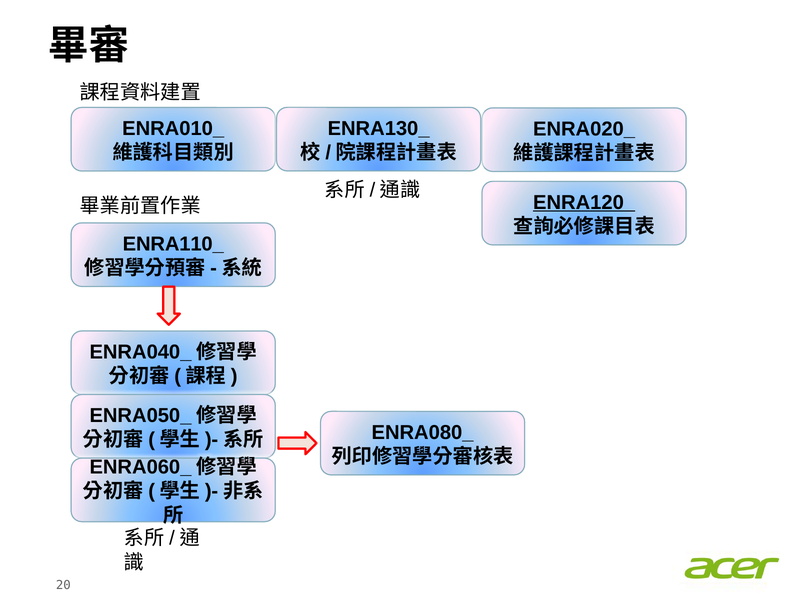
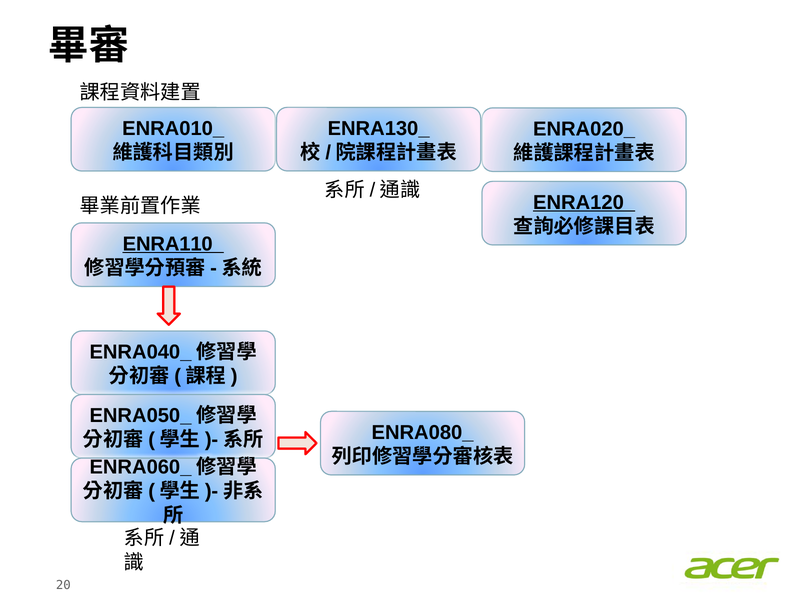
ENRA110_ underline: none -> present (173, 244)
